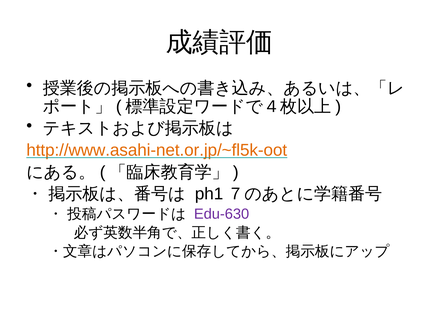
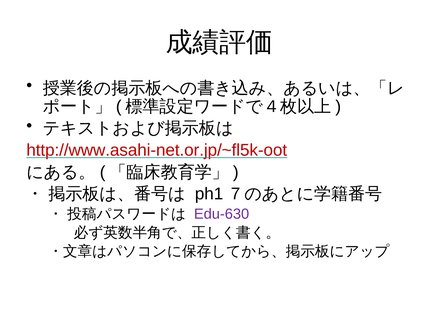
http://www.asahi-net.or.jp/~fl5k-oot colour: orange -> red (157, 150)
